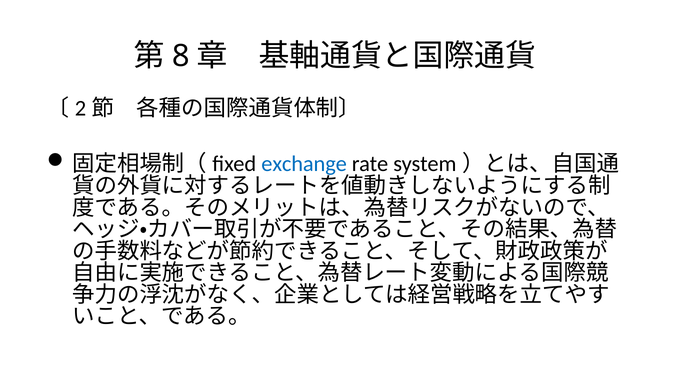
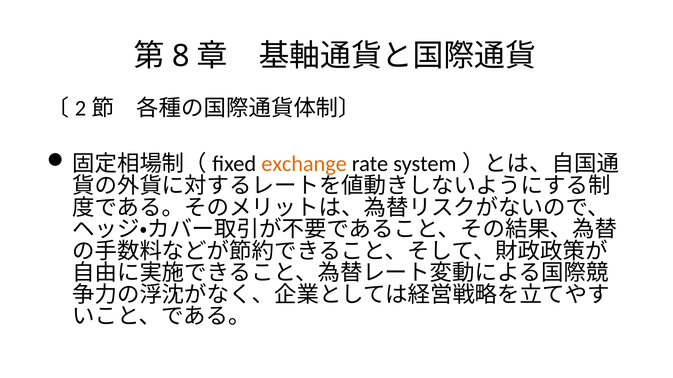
exchange colour: blue -> orange (304, 164)
